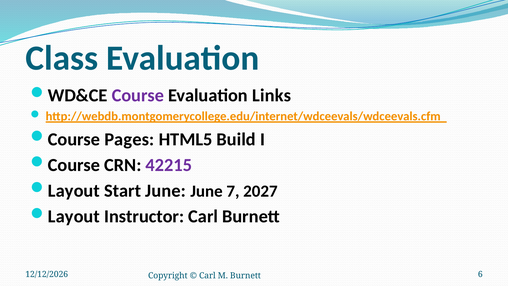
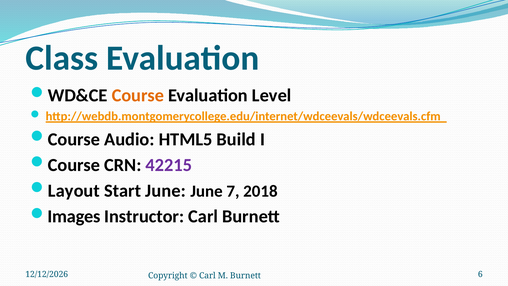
Course colour: purple -> orange (138, 95)
Links: Links -> Level (272, 95)
Pages: Pages -> Audio (129, 139)
2027: 2027 -> 2018 (260, 191)
Layout: Layout -> Images (74, 216)
